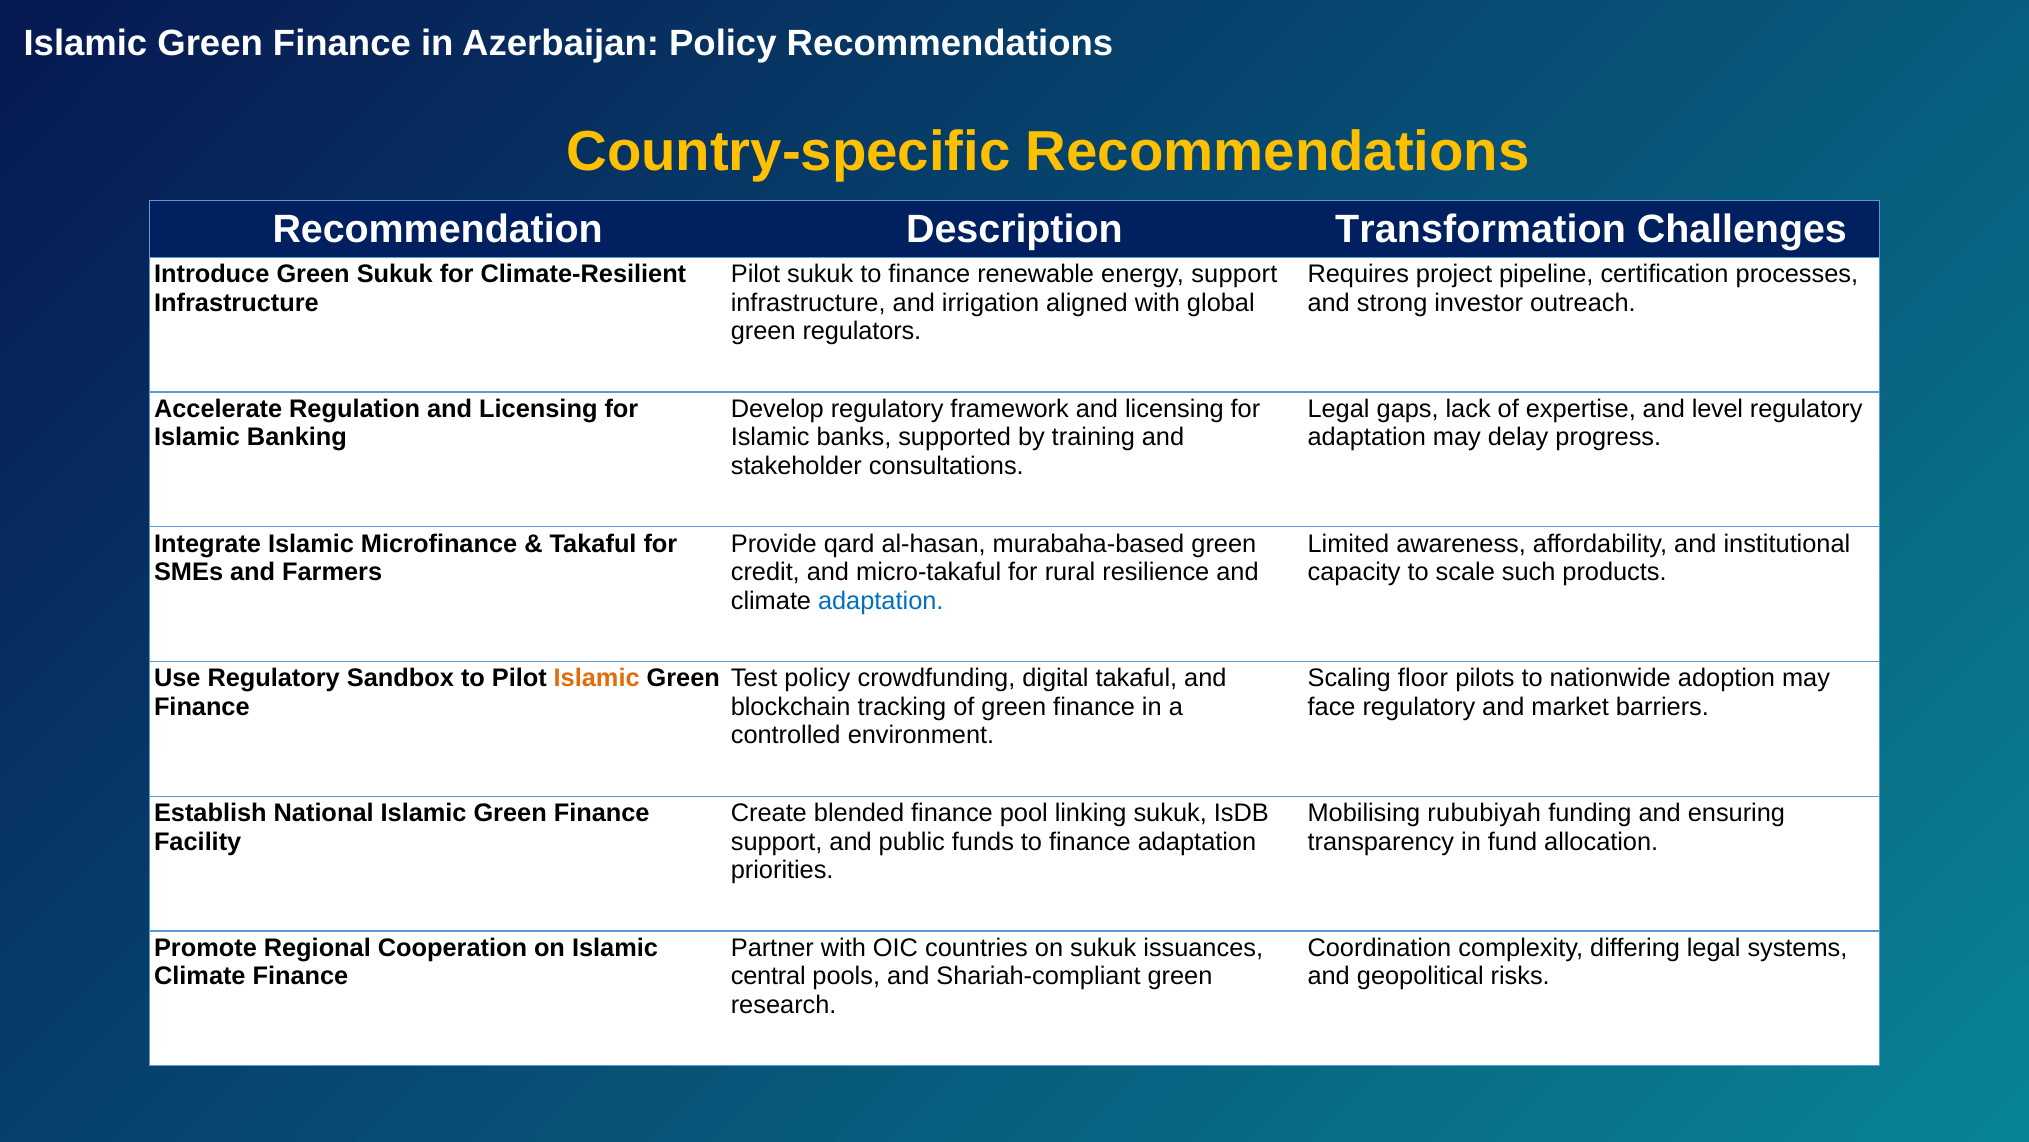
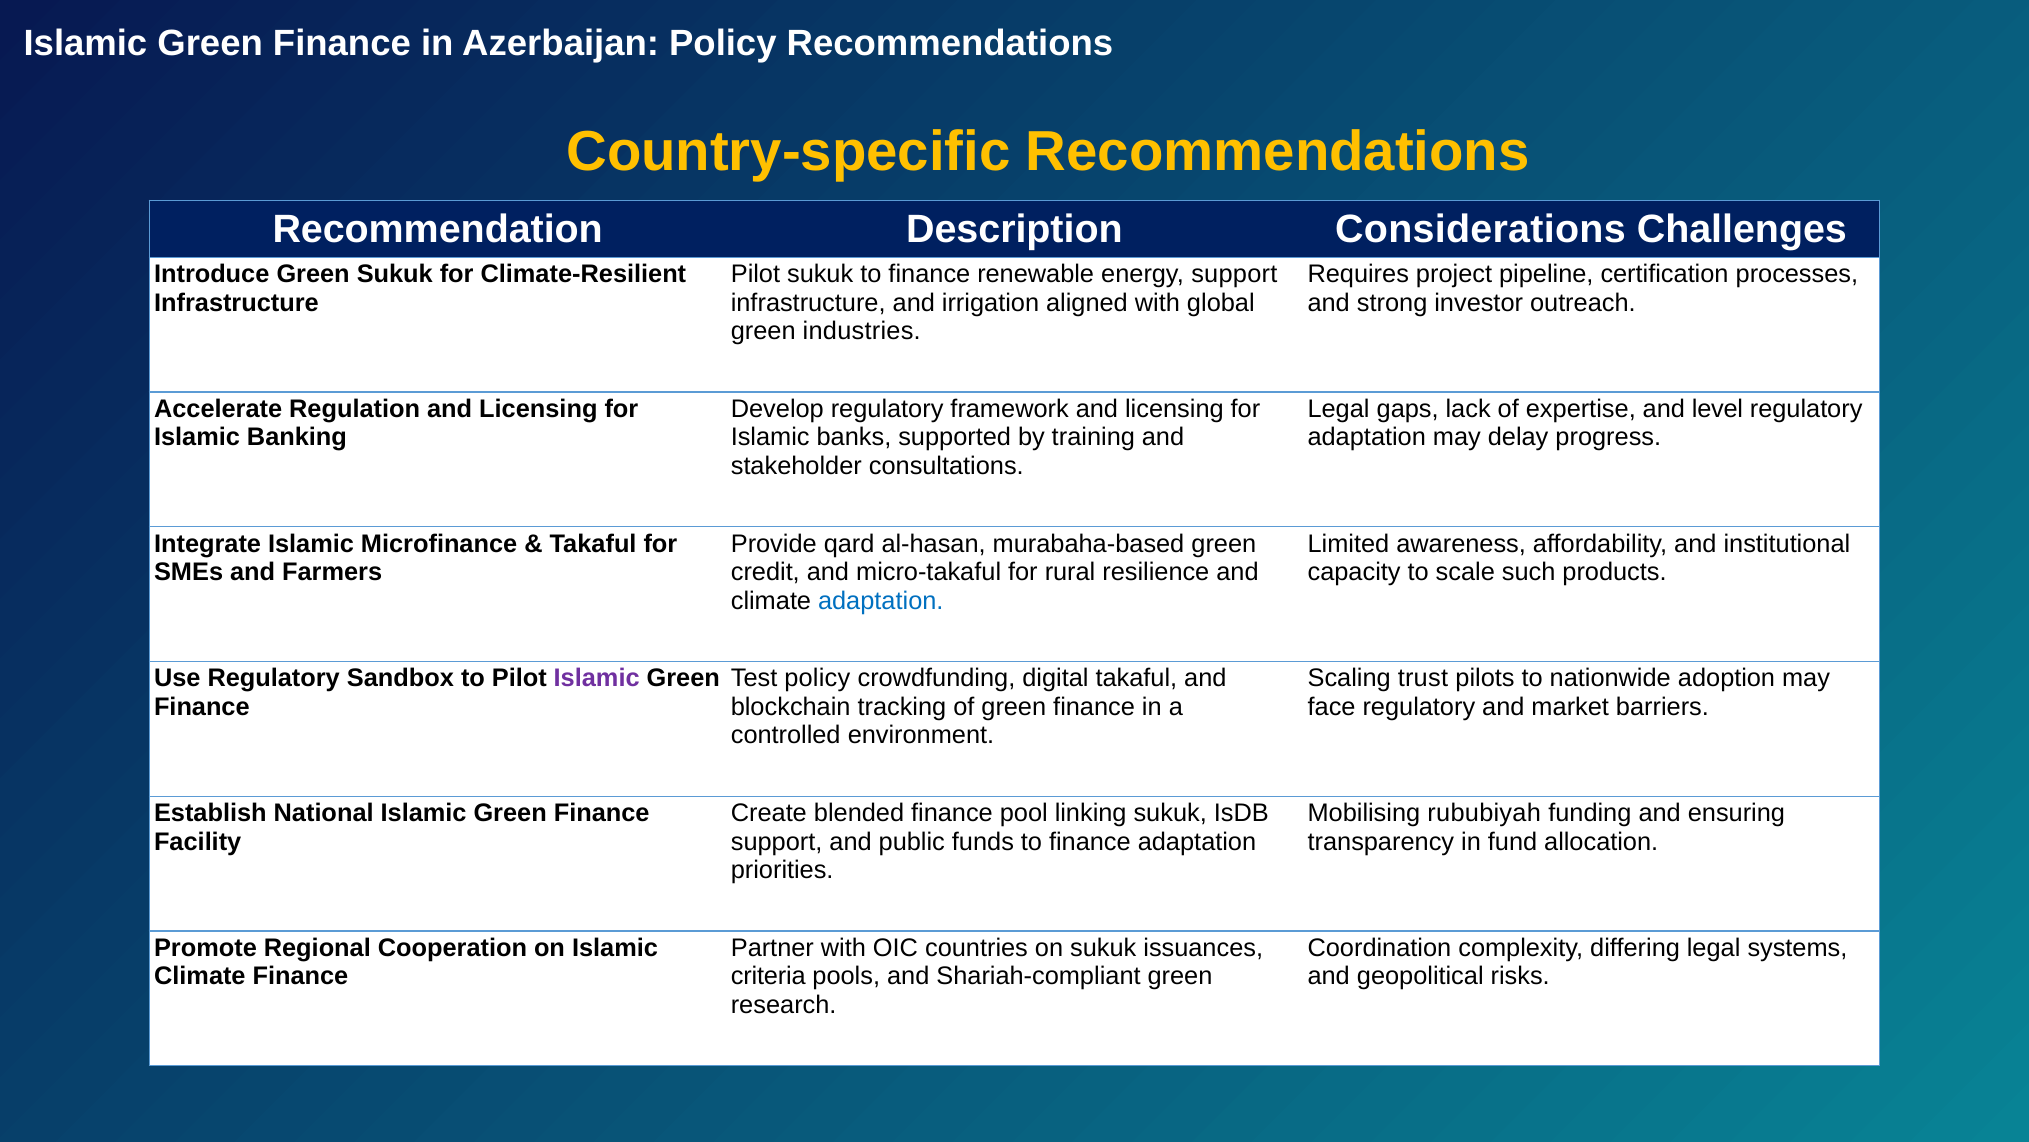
Transformation: Transformation -> Considerations (1480, 229)
regulators: regulators -> industries (862, 331)
Islamic colour: orange -> purple (597, 678)
floor: floor -> trust (1423, 678)
central: central -> criteria (768, 976)
